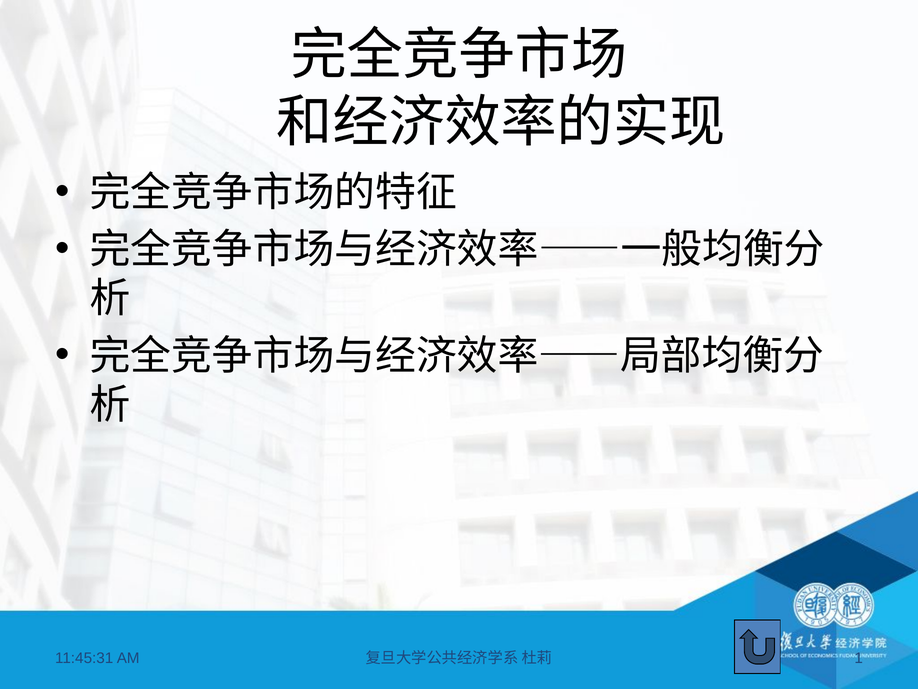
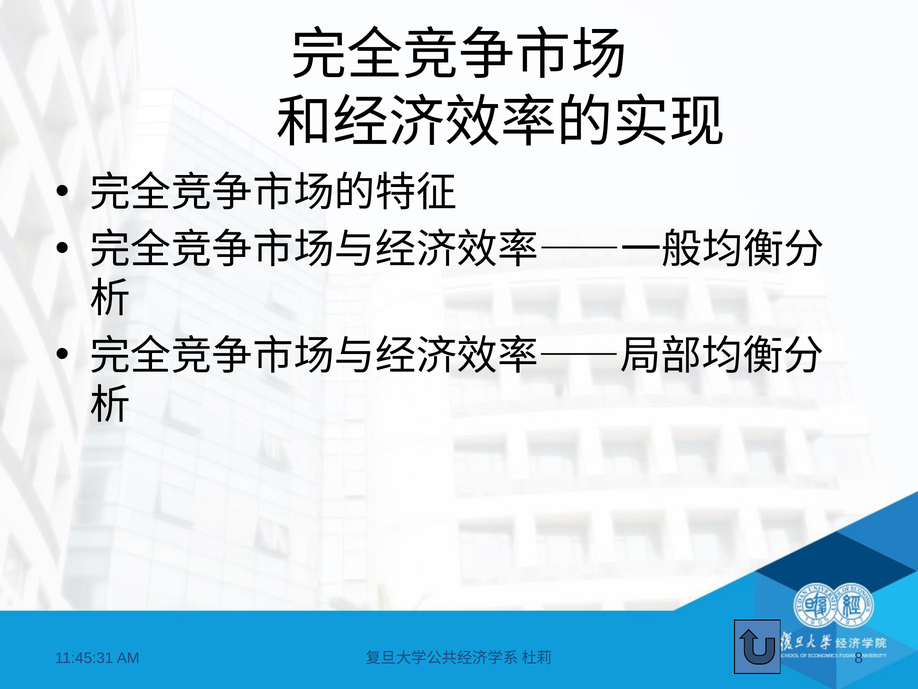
1: 1 -> 8 (859, 658)
